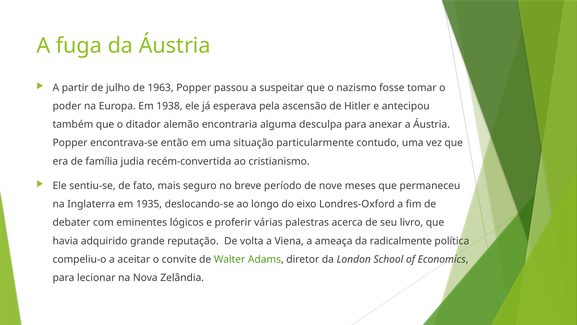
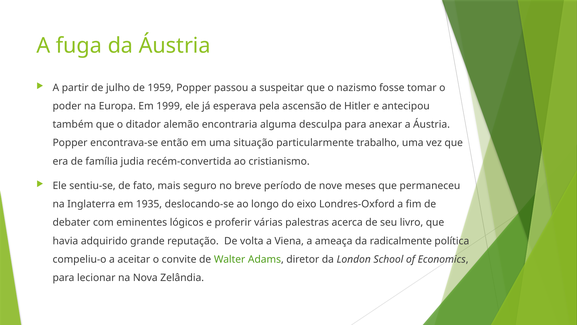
1963: 1963 -> 1959 (161, 88)
1938: 1938 -> 1999 (169, 106)
contudo: contudo -> trabalho (378, 143)
